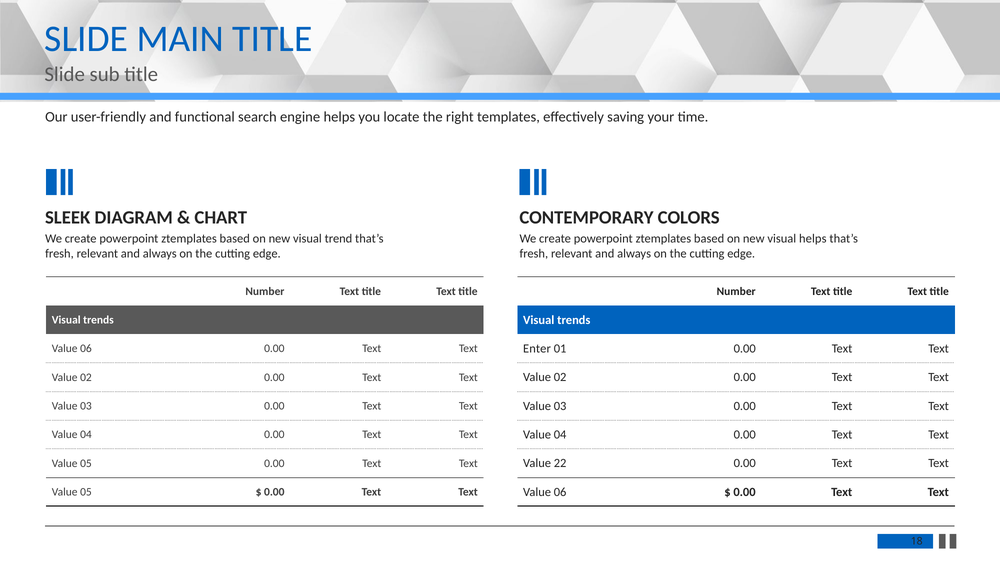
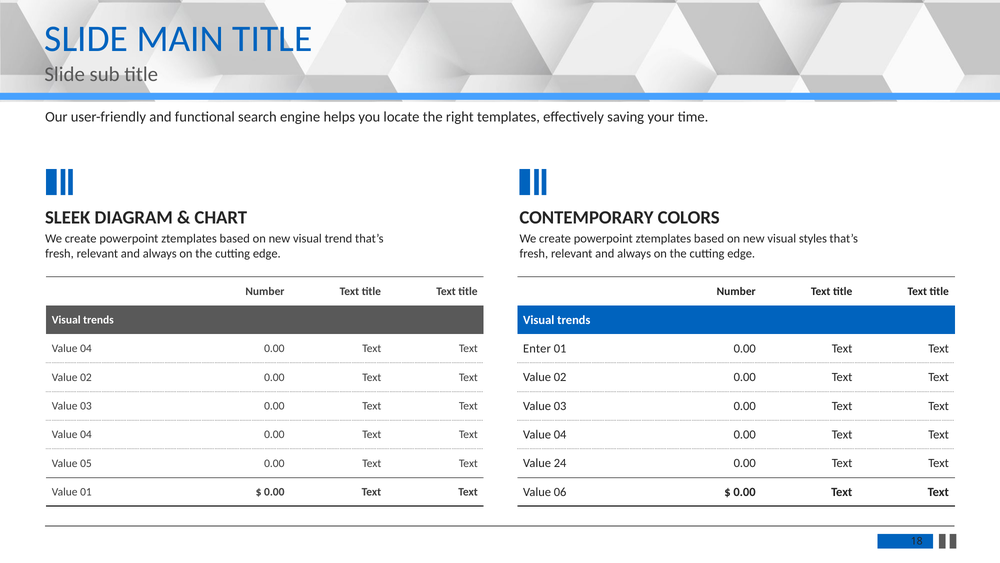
visual helps: helps -> styles (813, 238)
06: 06 -> 04 (86, 348)
22: 22 -> 24 (560, 463)
05: 05 -> 01 (86, 492)
